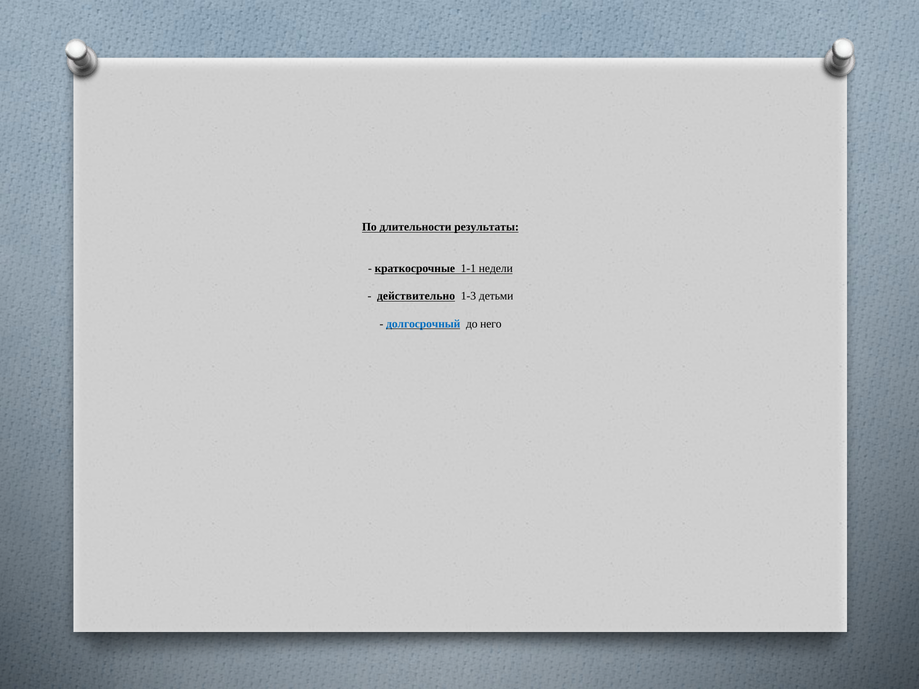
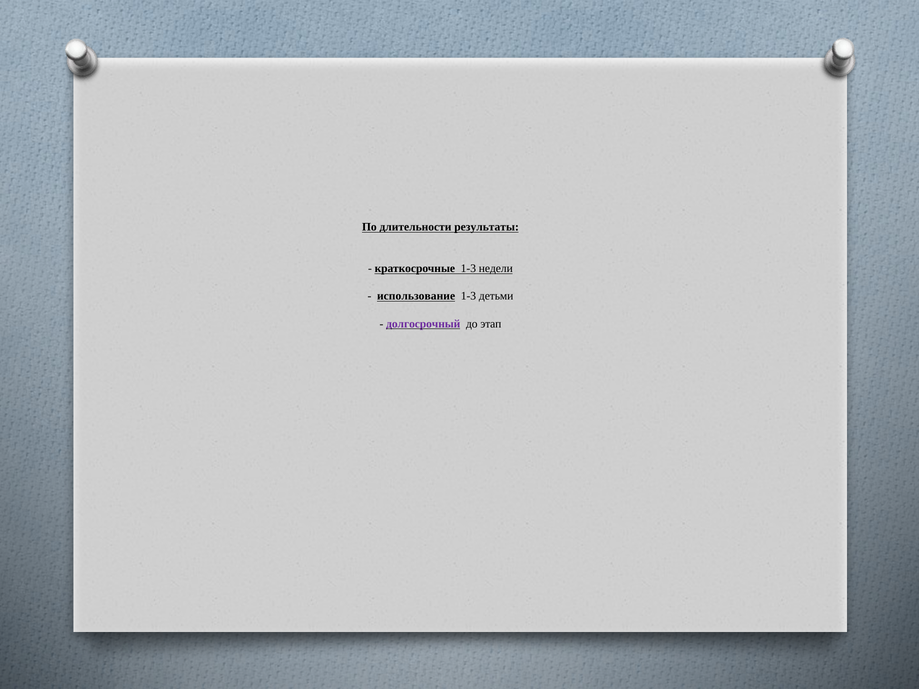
краткосрочные 1-1: 1-1 -> 1-3 (468, 269)
действительно: действительно -> использование (416, 296)
долгосрочный colour: blue -> purple (423, 324)
него: него -> этап (491, 324)
